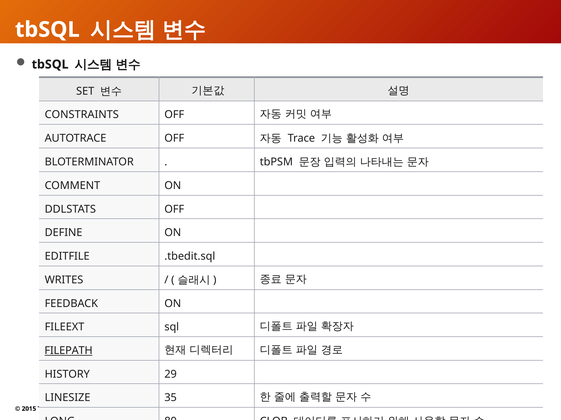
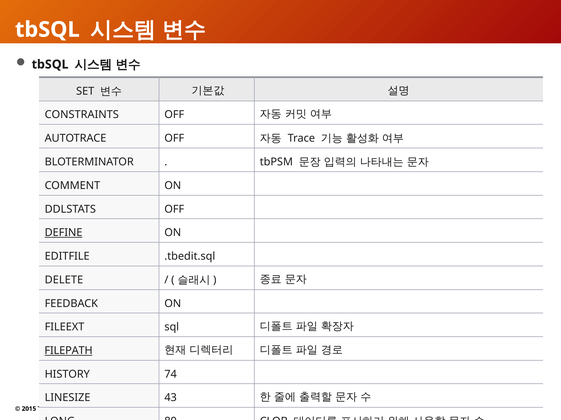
DEFINE underline: none -> present (64, 233)
WRITES: WRITES -> DELETE (64, 280)
29: 29 -> 74 (171, 375)
35: 35 -> 43 (171, 398)
